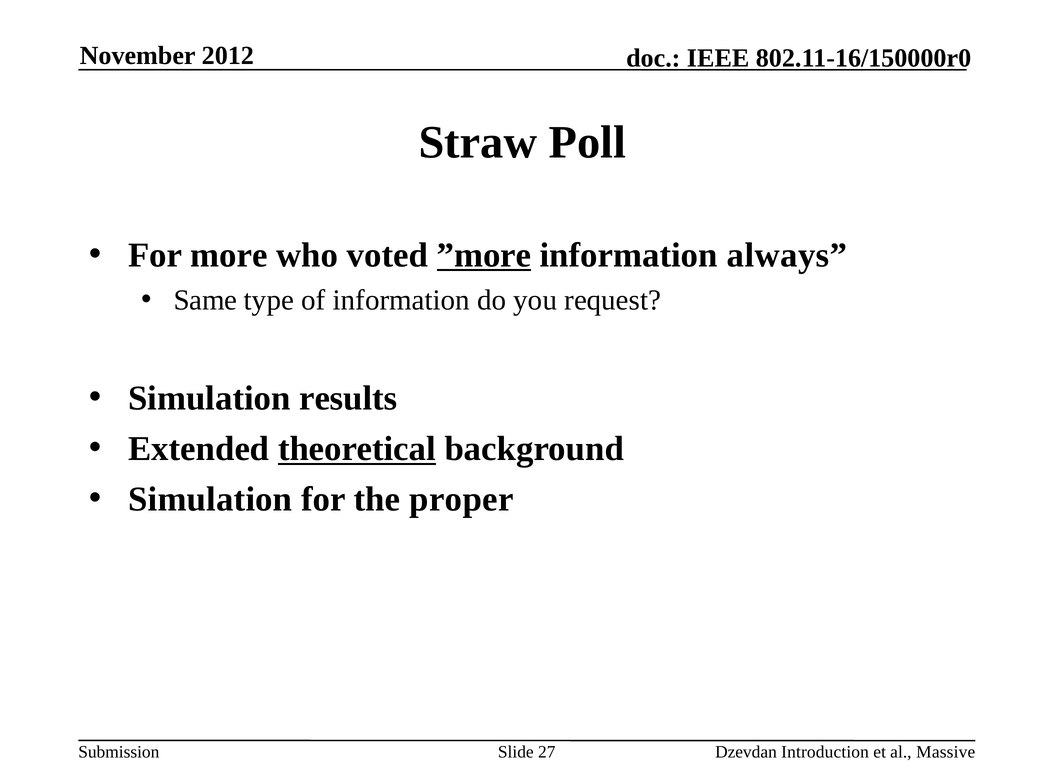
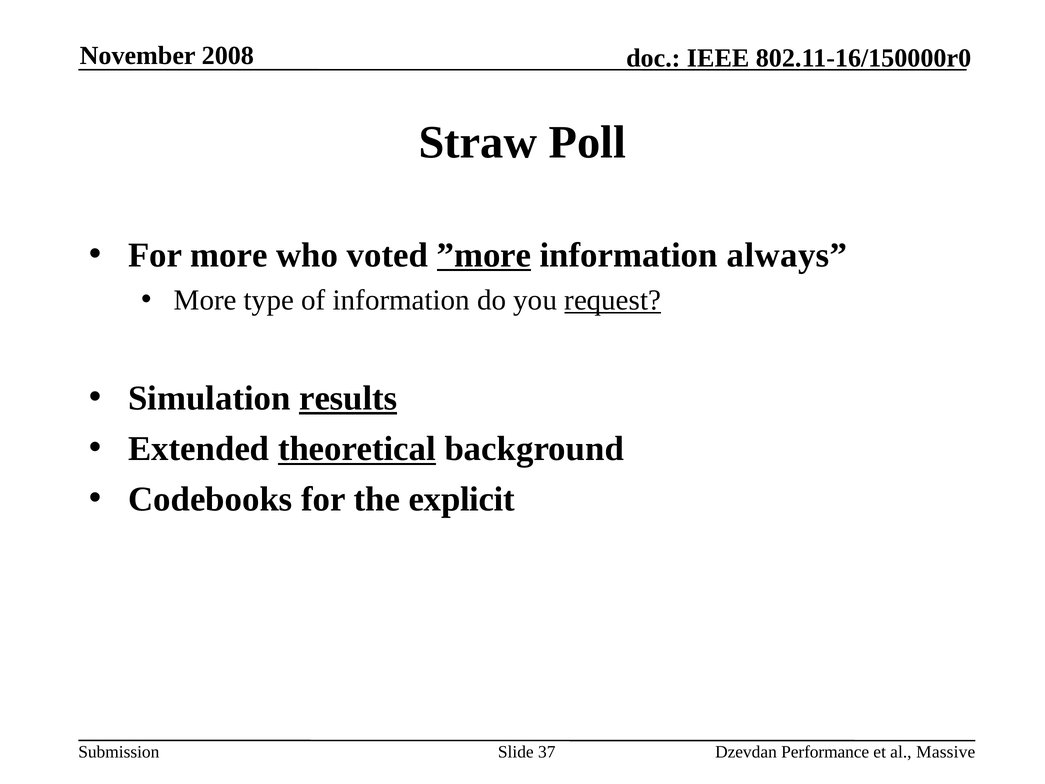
2012: 2012 -> 2008 (228, 55)
Same: Same -> More (205, 300)
request underline: none -> present (613, 300)
results underline: none -> present (348, 398)
Simulation: Simulation -> Codebooks (210, 499)
proper: proper -> explicit (462, 499)
27: 27 -> 37 (547, 752)
Introduction: Introduction -> Performance (825, 752)
